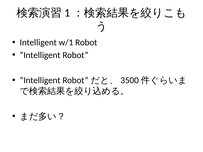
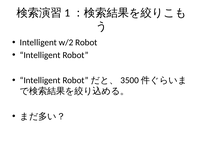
w/1: w/1 -> w/2 (66, 43)
